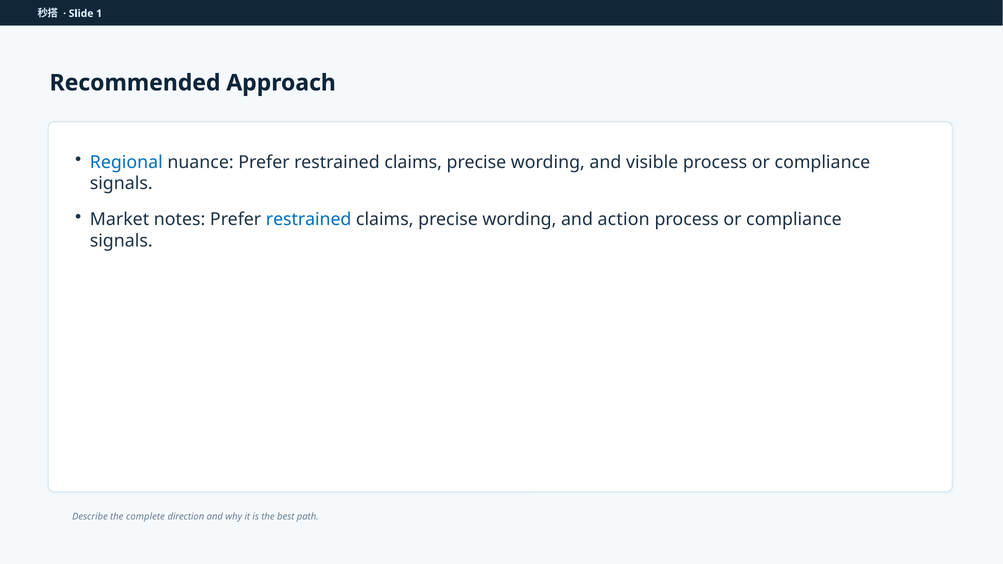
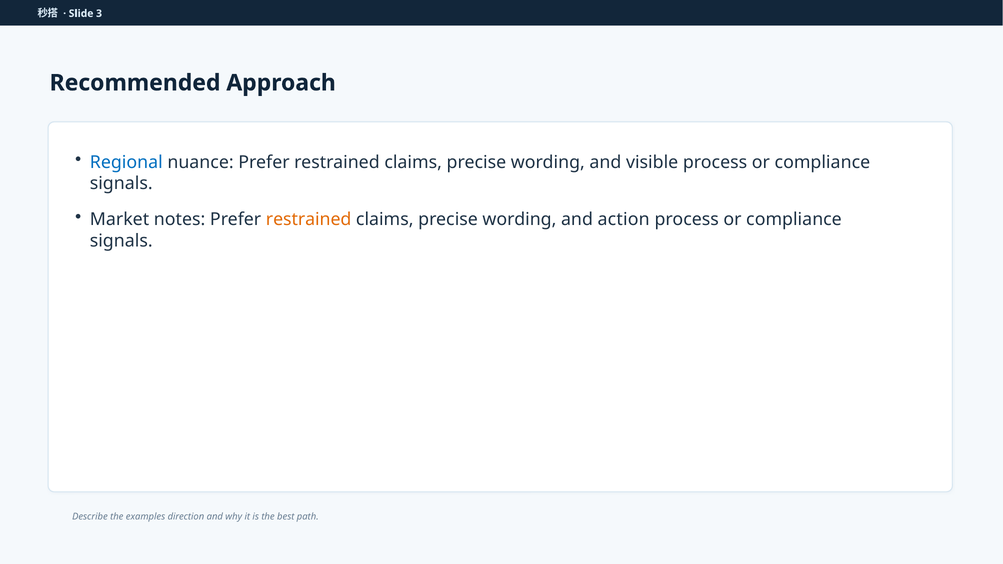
1: 1 -> 3 (99, 13)
restrained colour: blue -> orange (309, 220)
complete: complete -> examples (146, 517)
